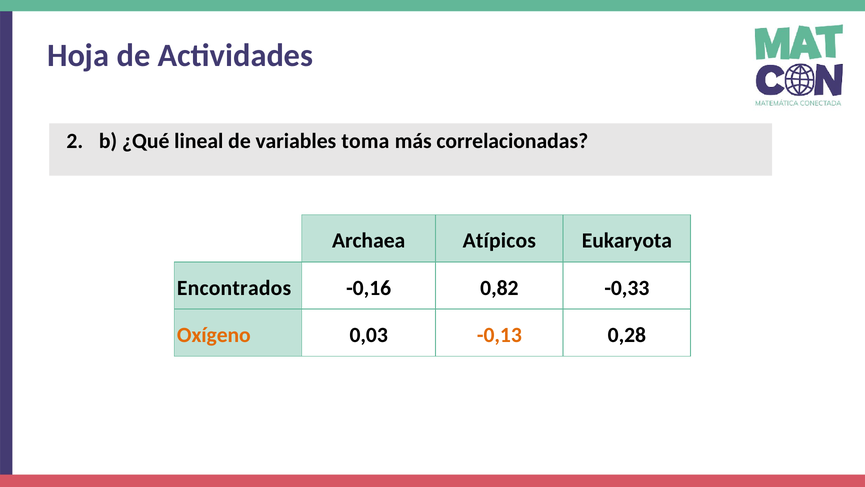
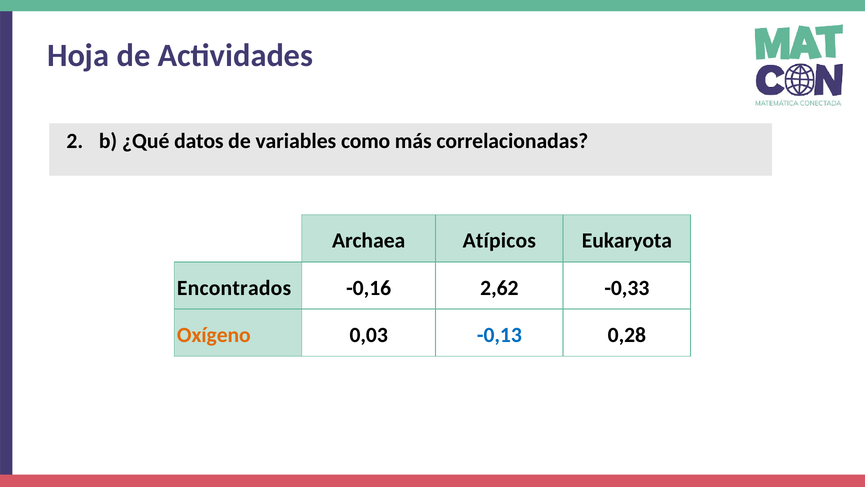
lineal: lineal -> datos (199, 141)
toma: toma -> como (366, 141)
0,82: 0,82 -> 2,62 (499, 288)
-0,13 colour: orange -> blue (499, 335)
